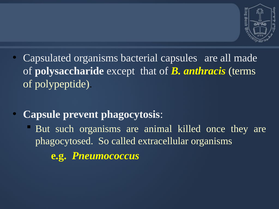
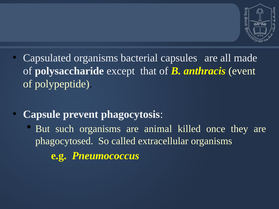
terms: terms -> event (242, 71)
